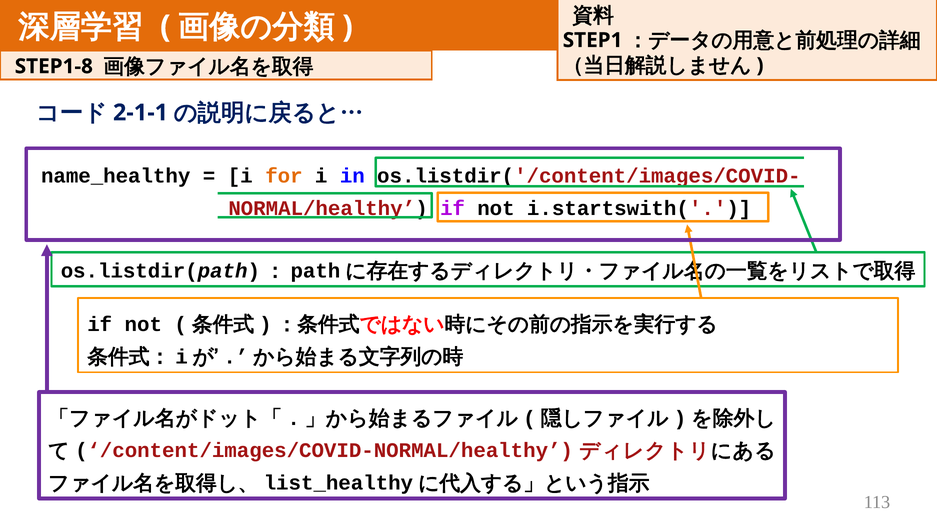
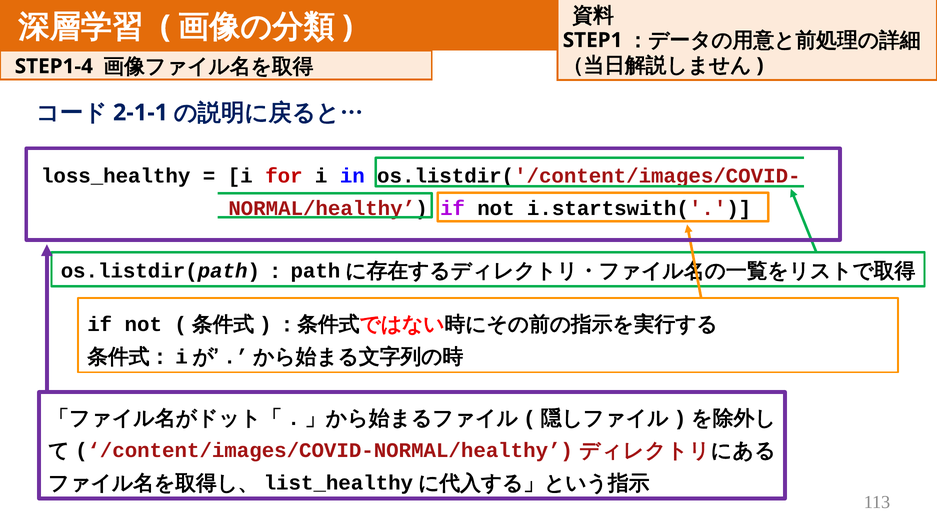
STEP1-8: STEP1-8 -> STEP1-4 (54, 66)
name_healthy: name_healthy -> loss_healthy (116, 176)
for colour: orange -> red (284, 176)
